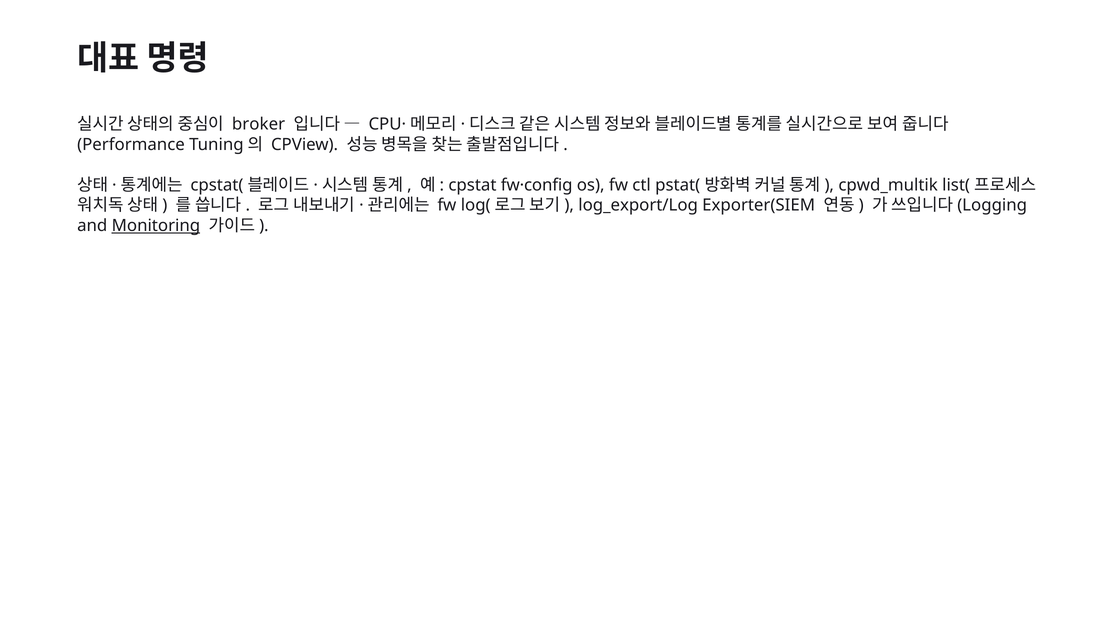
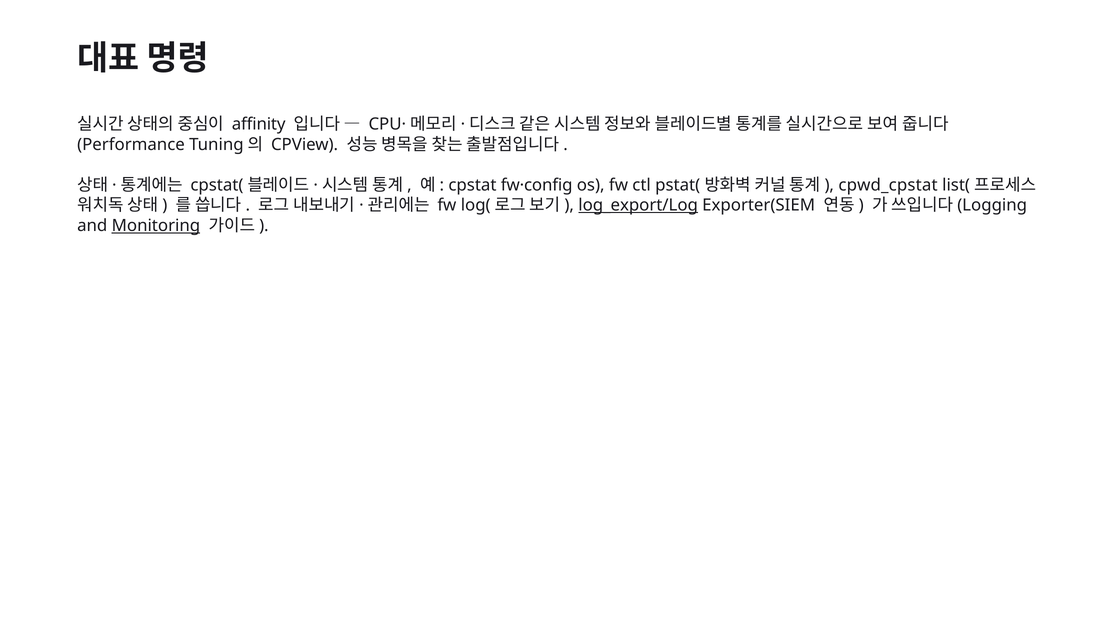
broker: broker -> affinity (259, 124)
cpwd_multik: cpwd_multik -> cpwd_cpstat (888, 185)
log_export/Log underline: none -> present (638, 205)
